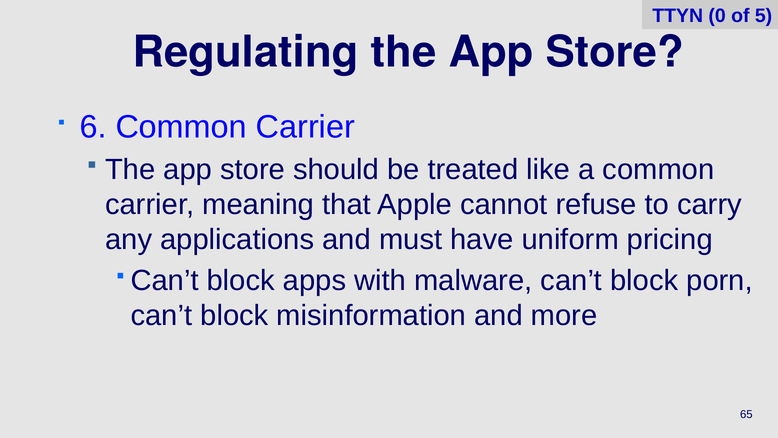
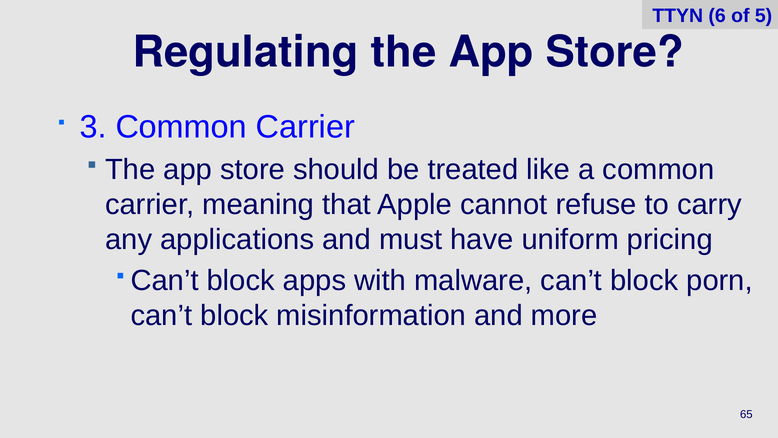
0: 0 -> 6 (717, 16)
6: 6 -> 3 (93, 127)
